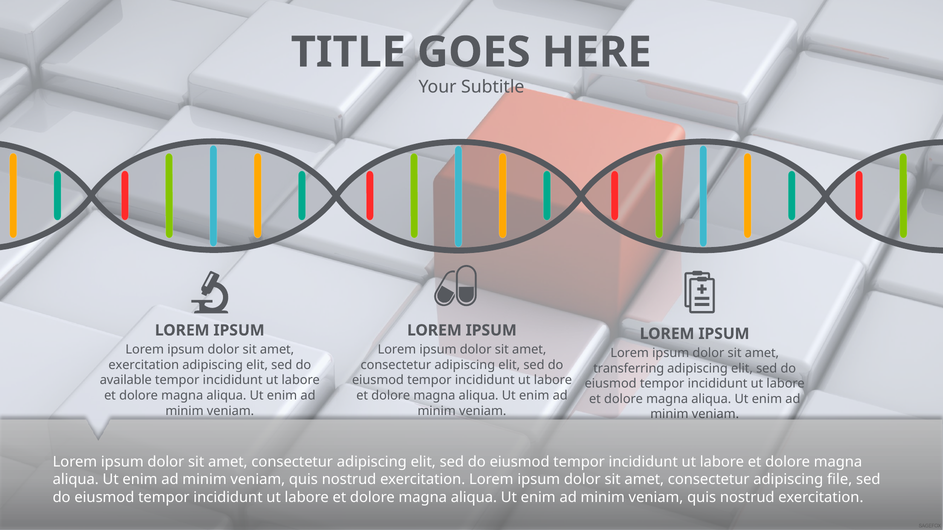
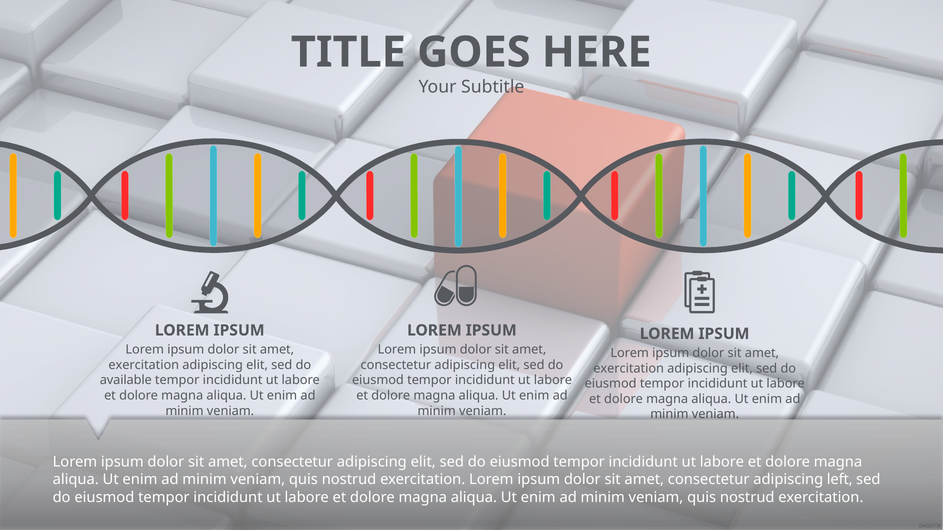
transferring: transferring -> exercitation (629, 369)
file: file -> left (840, 480)
